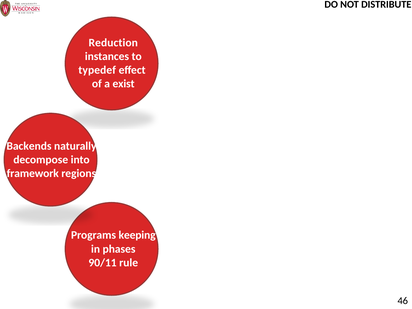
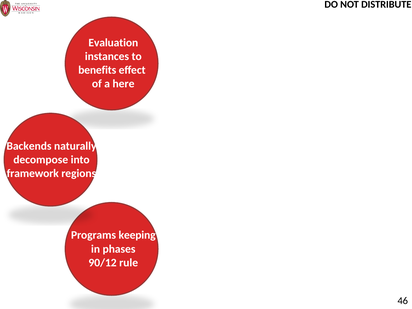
Reduction: Reduction -> Evaluation (113, 43)
typedef: typedef -> benefits (97, 70)
exist: exist -> here (124, 84)
90/11: 90/11 -> 90/12 (103, 263)
